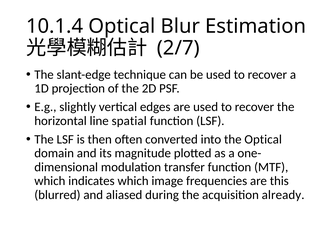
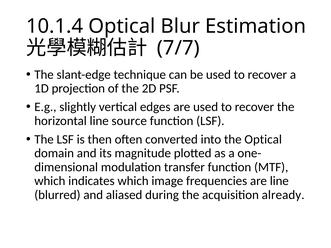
2/7: 2/7 -> 7/7 (178, 48)
spatial: spatial -> source (129, 121)
are this: this -> line (279, 181)
